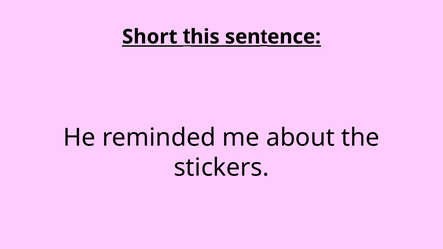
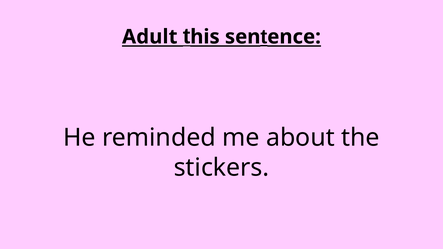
Short: Short -> Adult (150, 37)
